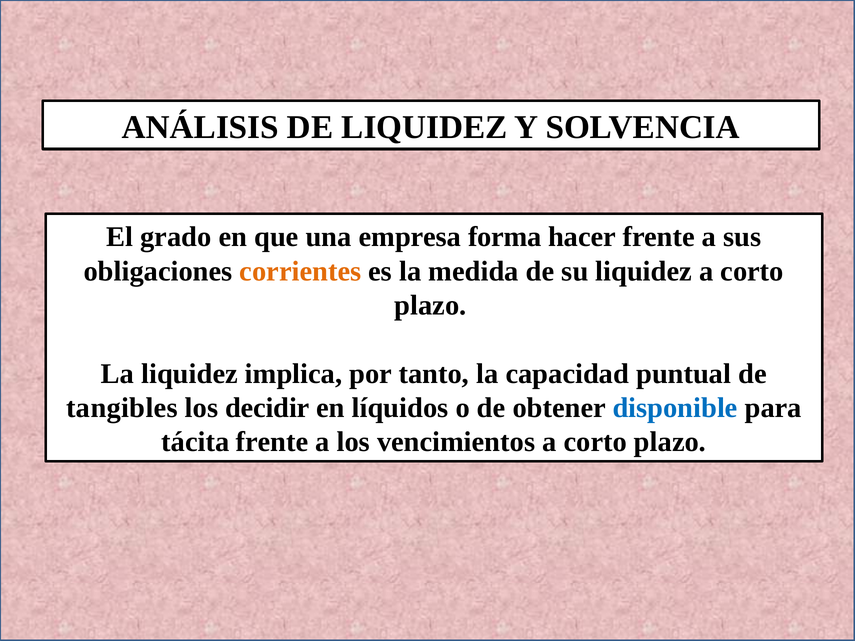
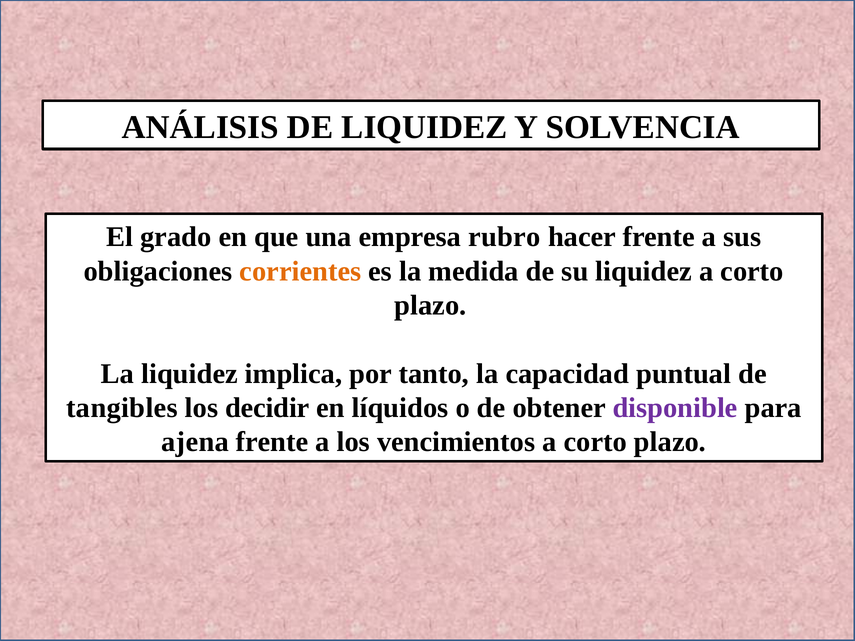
forma: forma -> rubro (504, 237)
disponible colour: blue -> purple (675, 408)
tácita: tácita -> ajena (195, 442)
